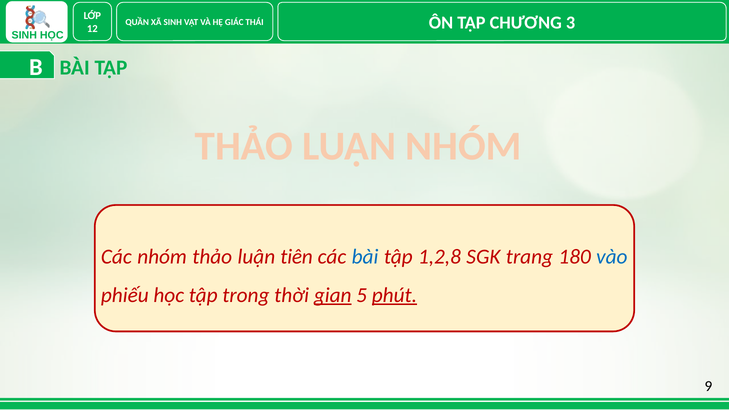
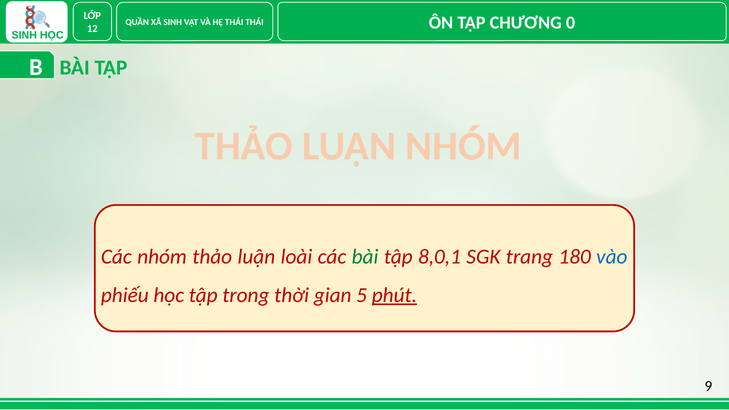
HỆ GIÁC: GIÁC -> THÁI (234, 22)
3: 3 -> 0 (571, 23)
tiên: tiên -> loài (296, 257)
bài colour: blue -> green (365, 257)
1,2,8: 1,2,8 -> 8,0,1 (439, 257)
gian underline: present -> none (333, 295)
